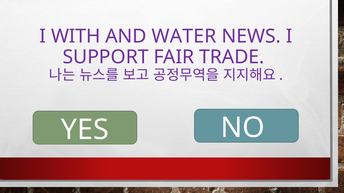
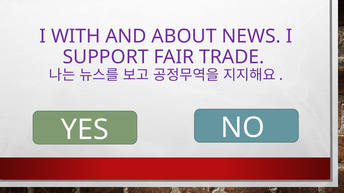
WATER: WATER -> ABOUT (184, 36)
